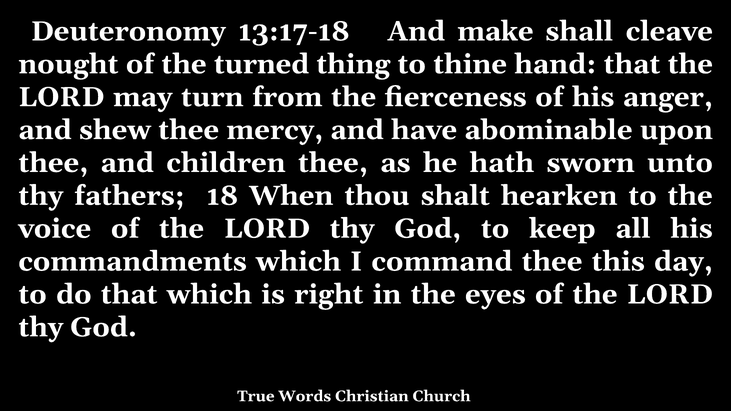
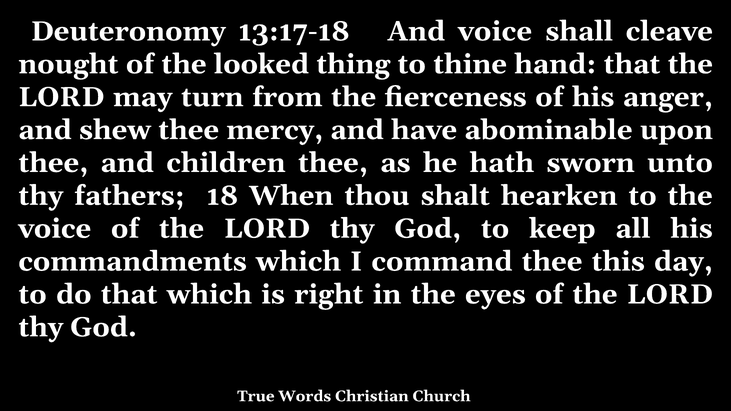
And make: make -> voice (495, 31)
turned: turned -> looked (261, 64)
